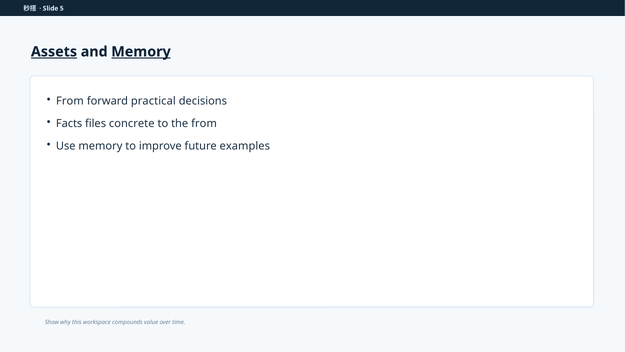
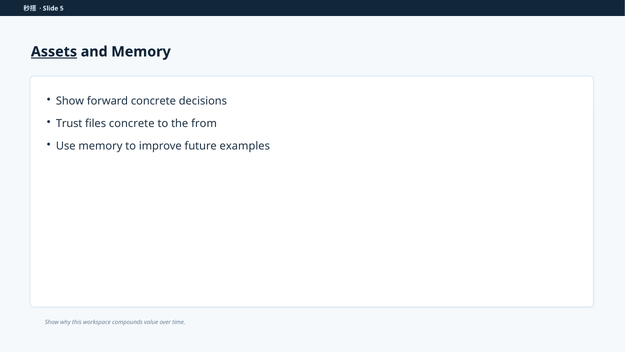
Memory underline: present -> none (141, 52)
From: From -> Show (70, 101)
forward practical: practical -> concrete (153, 101)
Facts: Facts -> Trust (69, 124)
